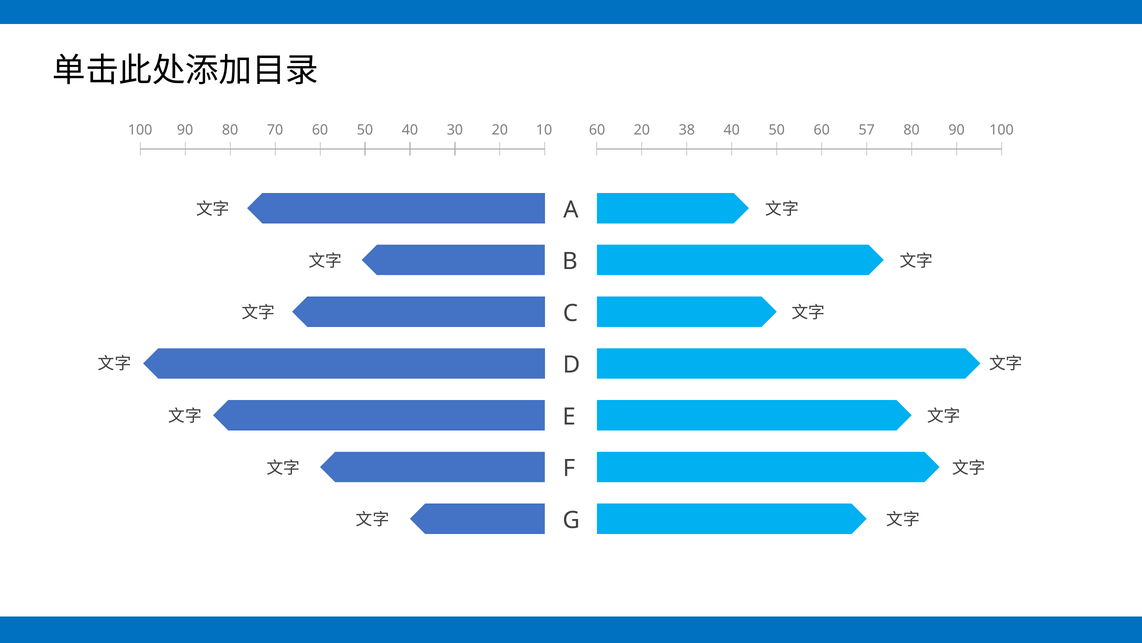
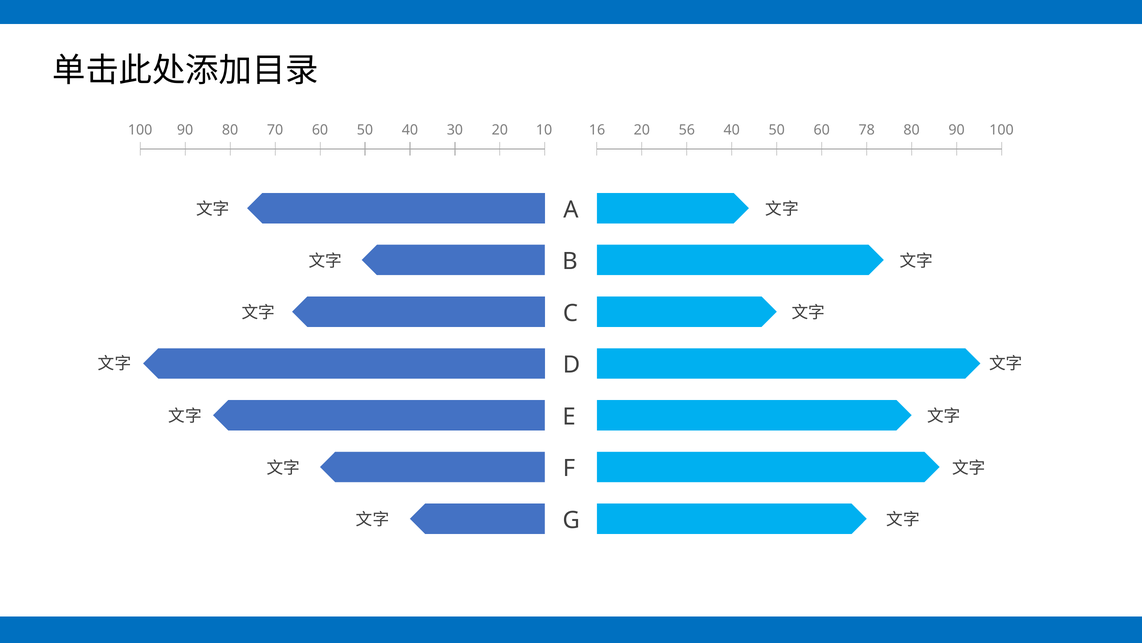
100 60: 60 -> 16 (597, 130)
38: 38 -> 56 (687, 130)
57: 57 -> 78 (867, 130)
